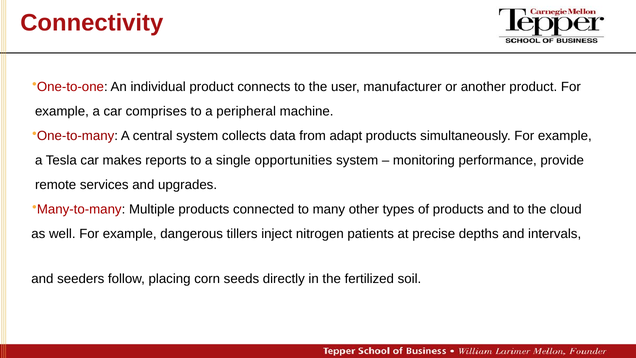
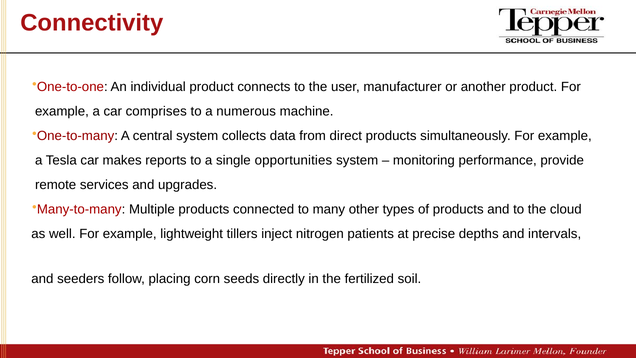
peripheral: peripheral -> numerous (246, 111)
adapt: adapt -> direct (346, 136)
dangerous: dangerous -> lightweight (192, 234)
